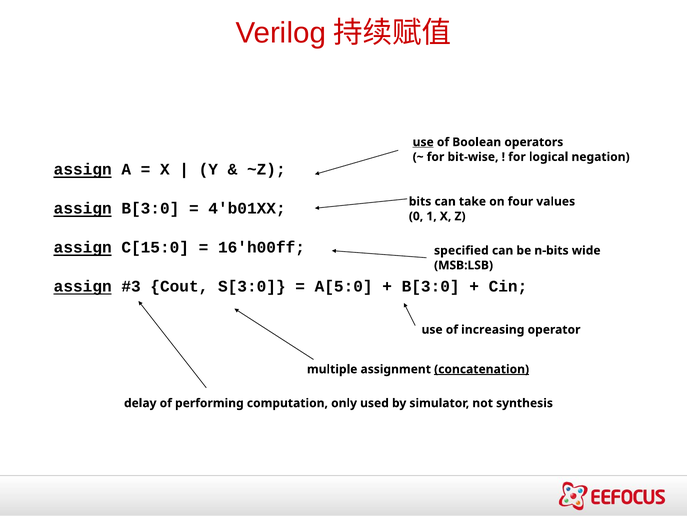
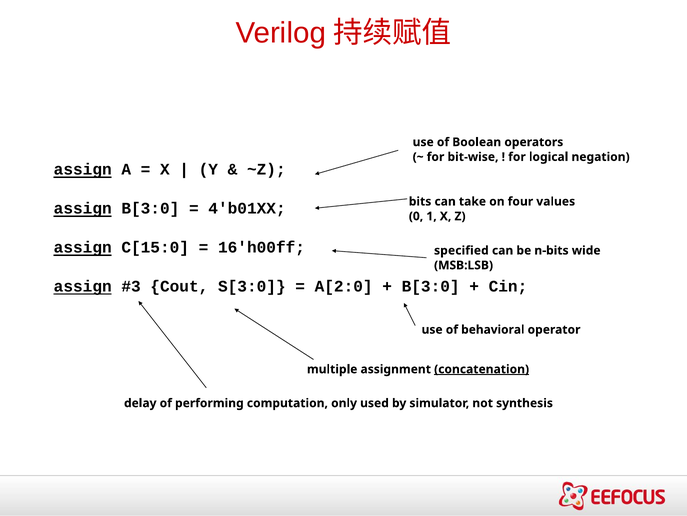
use underline: present -> none (423, 142)
A[5:0: A[5:0 -> A[2:0 (344, 286)
increasing: increasing -> behavioral (493, 329)
